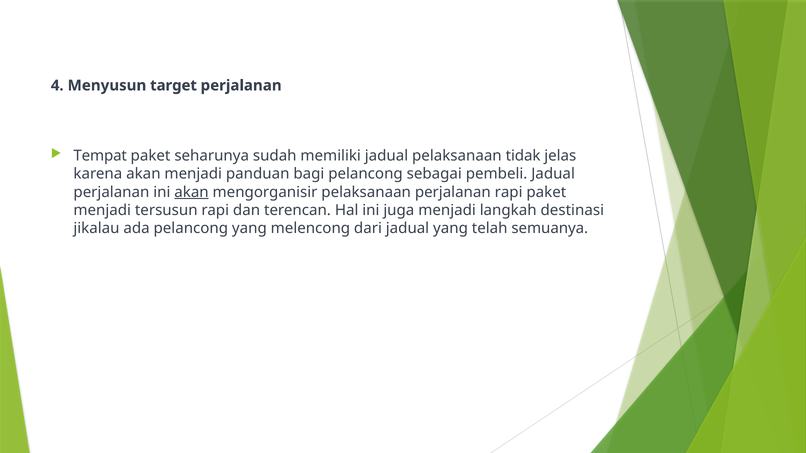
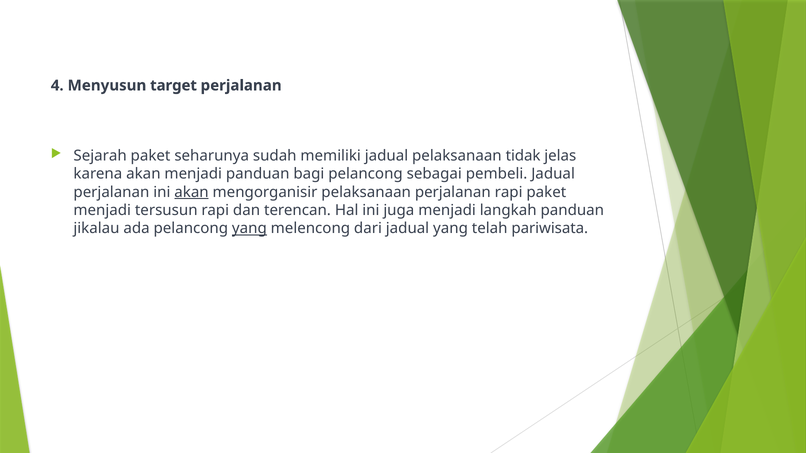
Tempat: Tempat -> Sejarah (100, 156)
langkah destinasi: destinasi -> panduan (572, 210)
yang underline: none -> present (249, 229)
semuanya: semuanya -> pariwisata (550, 229)
